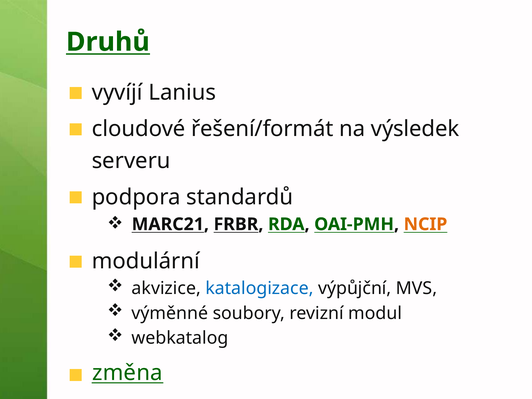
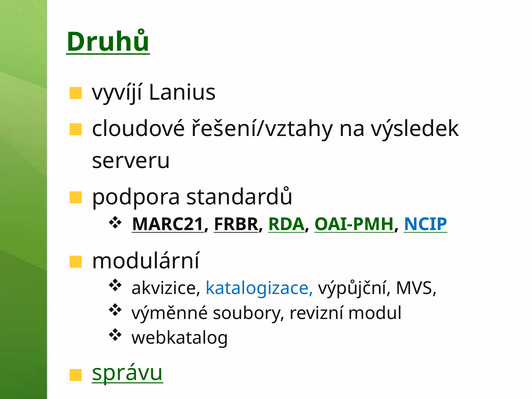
řešení/formát: řešení/formát -> řešení/vztahy (262, 129)
NCIP colour: orange -> blue (425, 224)
změna: změna -> správu (127, 373)
